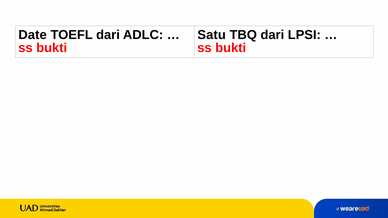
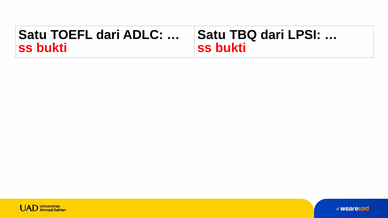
Date: Date -> Satu (33, 35)
